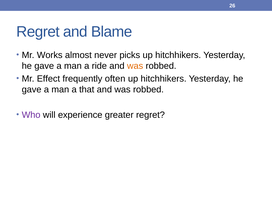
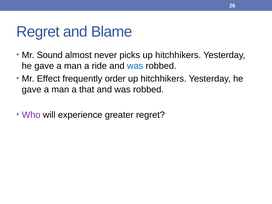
Works: Works -> Sound (50, 55)
was colour: orange -> blue (135, 66)
often: often -> order (115, 79)
